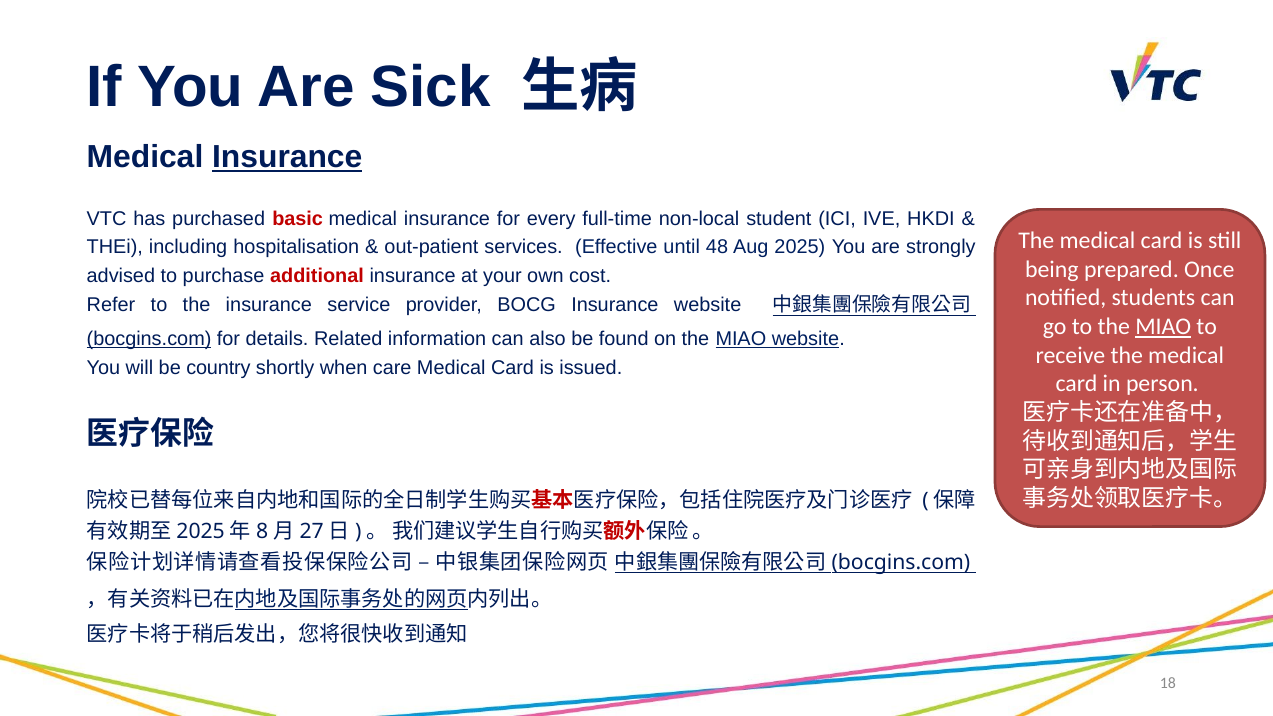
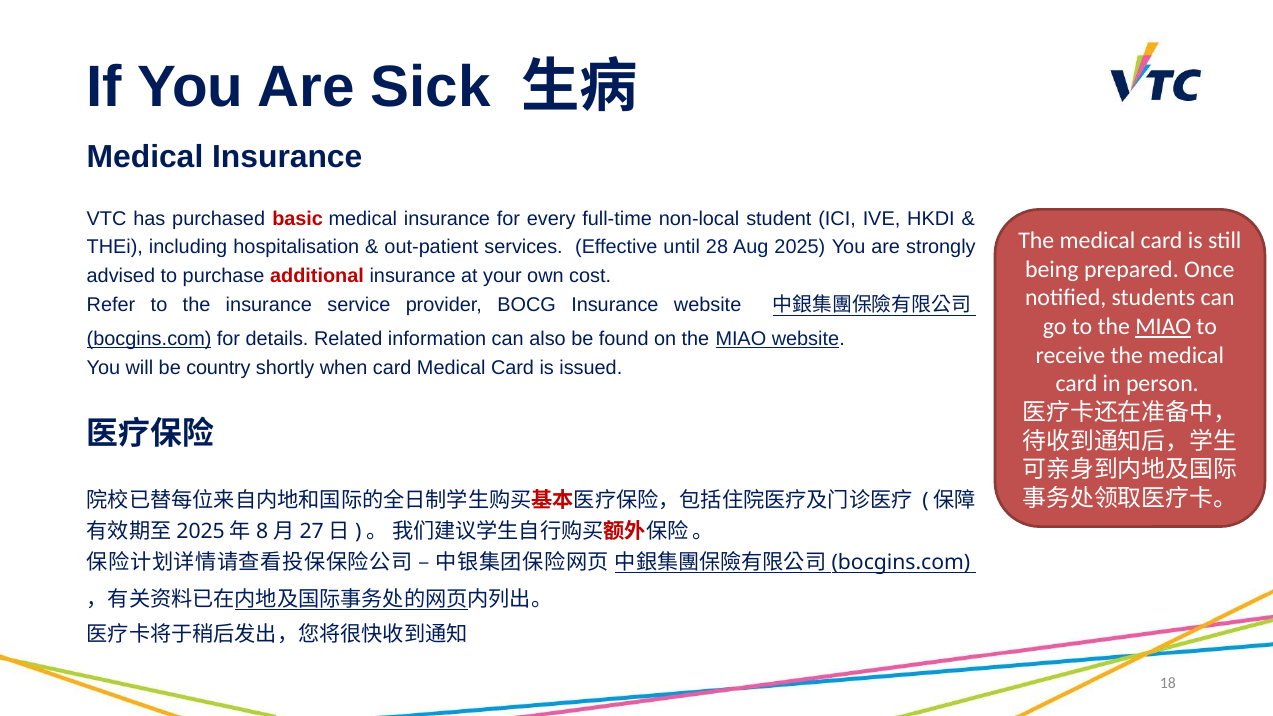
Insurance underline: present -> none (287, 157)
48: 48 -> 28 (717, 247)
when care: care -> card (392, 368)
